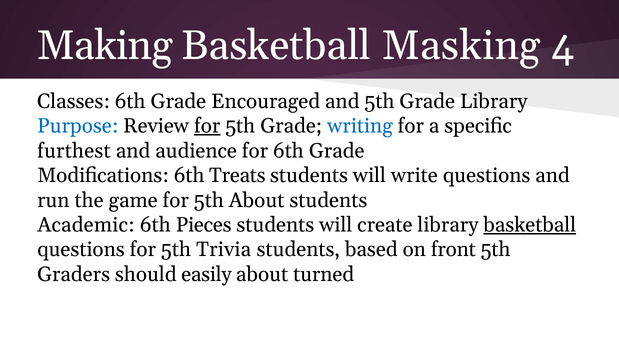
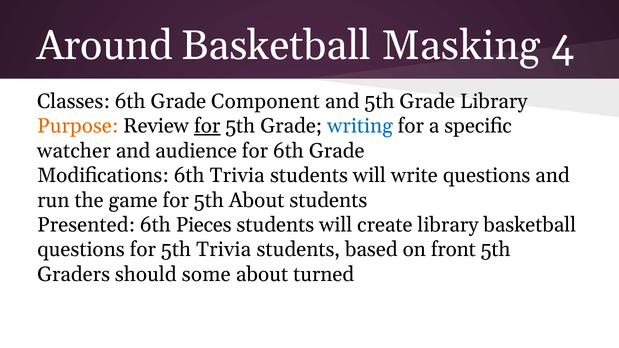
Making: Making -> Around (105, 46)
Encouraged: Encouraged -> Component (266, 101)
Purpose colour: blue -> orange (78, 126)
furthest: furthest -> watcher (74, 151)
6th Treats: Treats -> Trivia (237, 176)
Academic: Academic -> Presented (86, 225)
basketball underline: present -> none (530, 225)
easily: easily -> some (206, 275)
